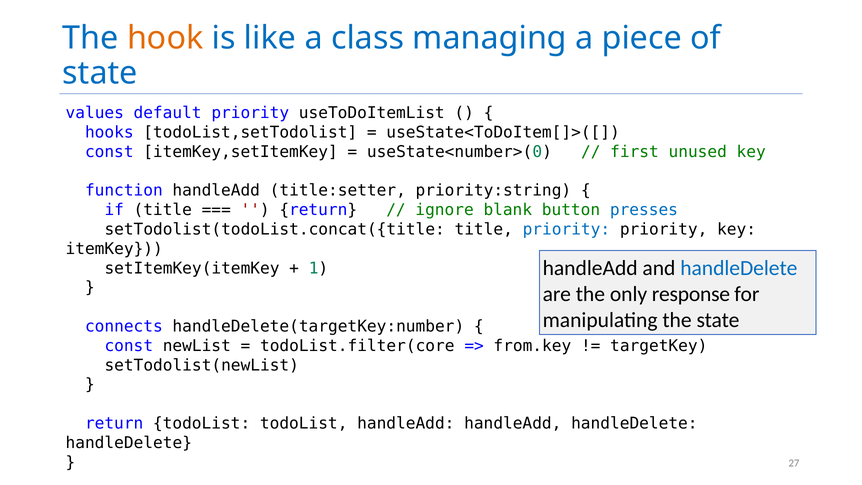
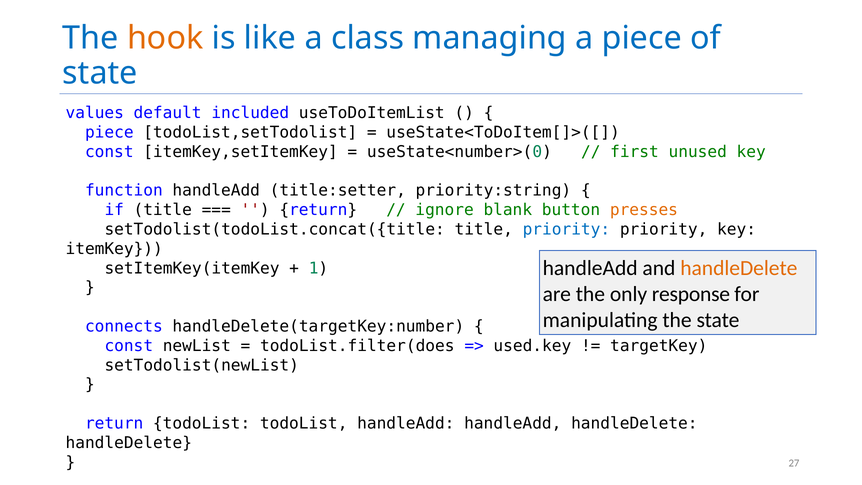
default priority: priority -> included (250, 113)
hooks: hooks -> piece (109, 132)
presses colour: blue -> orange (644, 210)
handleDelete colour: blue -> orange (739, 268)
todoList.filter(core: todoList.filter(core -> todoList.filter(does (357, 346)
from.key: from.key -> used.key (532, 346)
